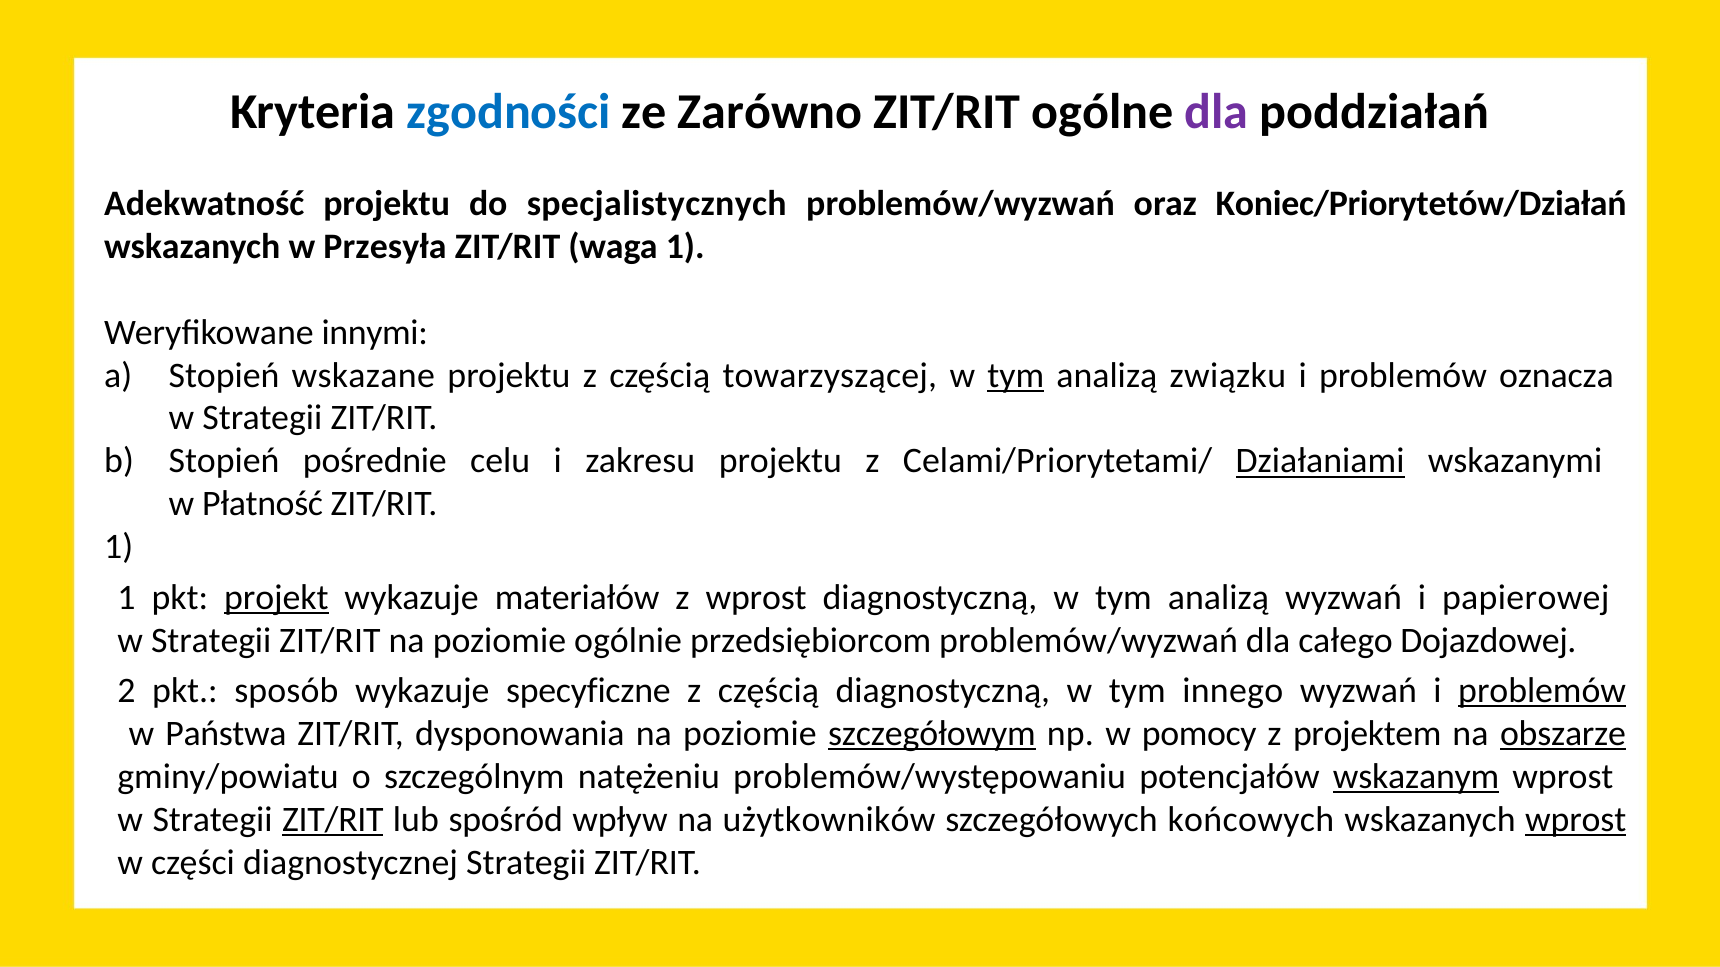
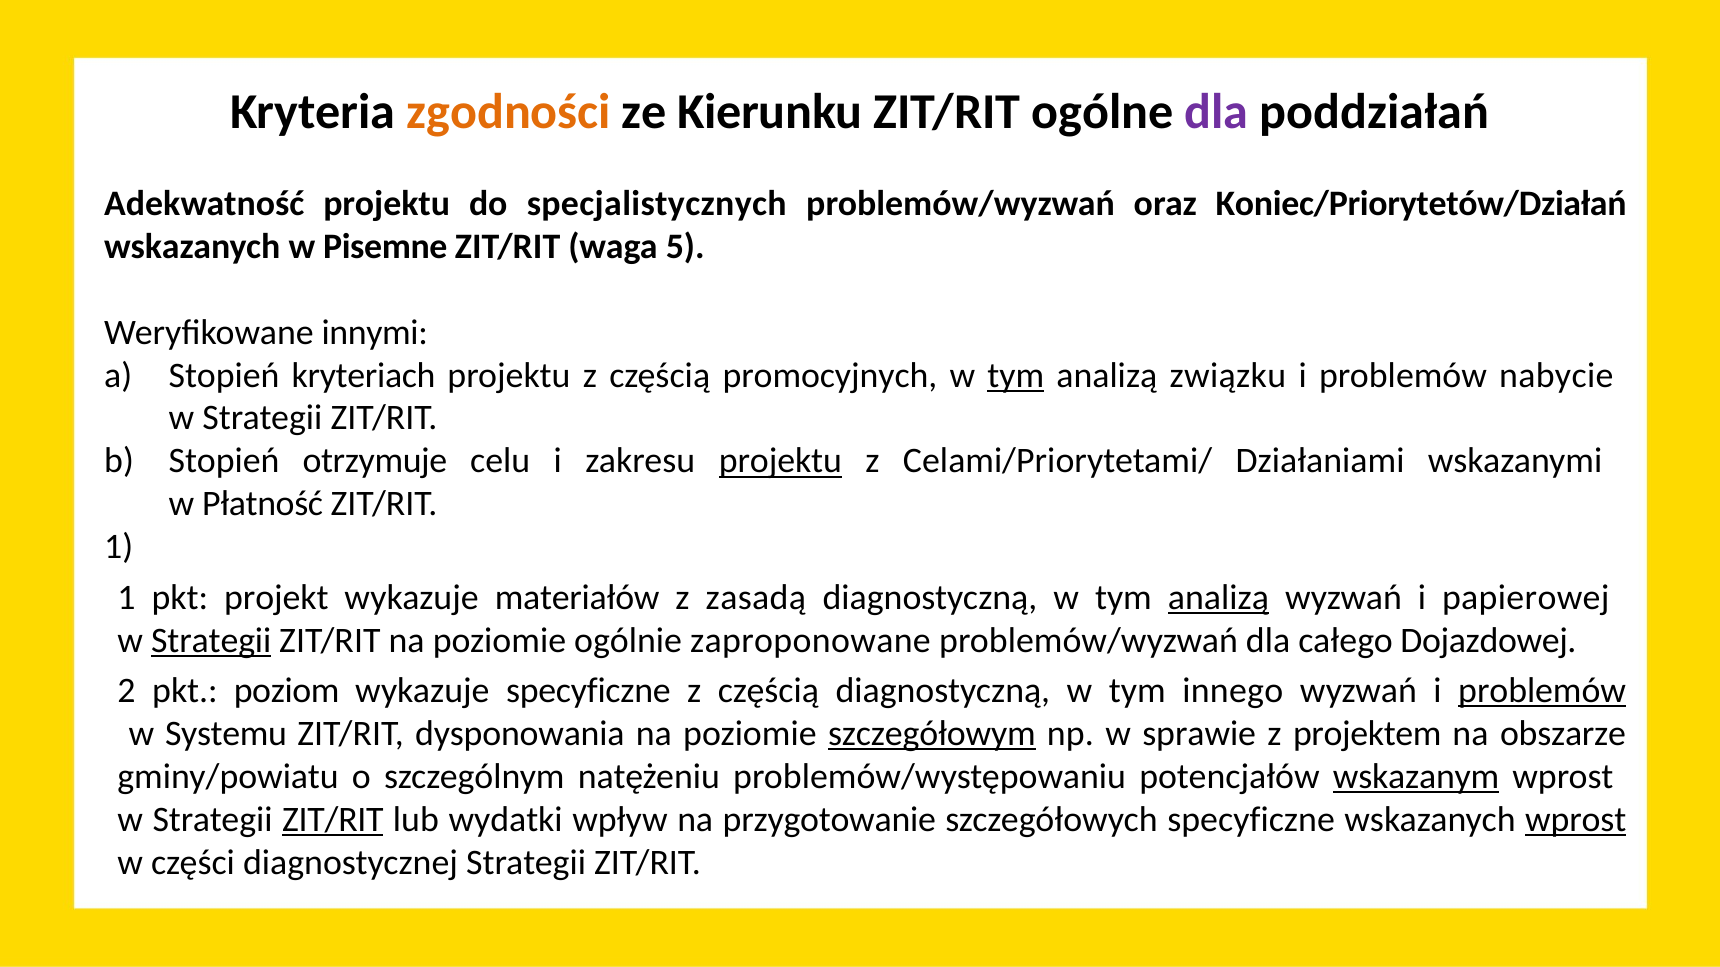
zgodności colour: blue -> orange (509, 112)
Zarówno: Zarówno -> Kierunku (770, 112)
Przesyła: Przesyła -> Pisemne (385, 246)
waga 1: 1 -> 5 (685, 246)
wskazane: wskazane -> kryteriach (364, 375)
towarzyszącej: towarzyszącej -> promocyjnych (830, 375)
oznacza: oznacza -> nabycie (1556, 375)
pośrednie: pośrednie -> otrzymuje (375, 461)
projektu underline: none -> present (780, 461)
Działaniami underline: present -> none (1320, 461)
projekt underline: present -> none (276, 598)
z wprost: wprost -> zasadą (756, 598)
analizą underline: none -> present (1218, 598)
Strategii underline: none -> present (211, 641)
przedsiębiorcom: przedsiębiorcom -> zaproponowane (810, 641)
sposób: sposób -> poziom (287, 691)
Państwa: Państwa -> Systemu (226, 734)
pomocy: pomocy -> sprawie (1199, 734)
obszarze underline: present -> none (1563, 734)
spośród: spośród -> wydatki (506, 820)
użytkowników: użytkowników -> przygotowanie (829, 820)
szczegółowych końcowych: końcowych -> specyficzne (1251, 820)
